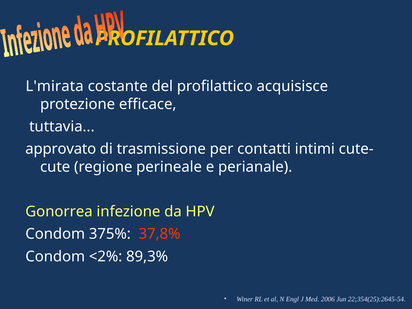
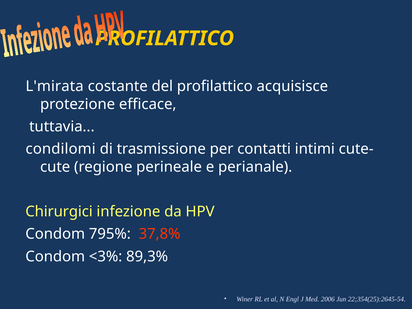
approvato: approvato -> condilomi (61, 149)
Gonorrea: Gonorrea -> Chirurgici (59, 212)
375%: 375% -> 795% (110, 234)
<2%: <2% -> <3% (106, 256)
